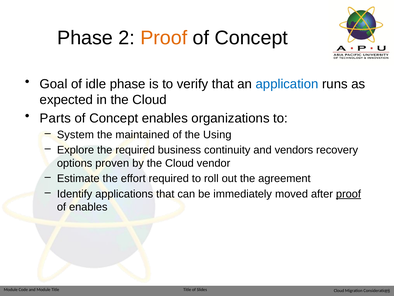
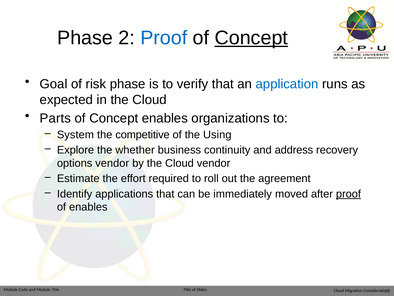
Proof colour: orange -> blue (164, 38)
Concept underline: none -> present (251, 38)
idle: idle -> risk (96, 84)
maintained: maintained -> competitive (143, 135)
the required: required -> whether (135, 150)
vendors: vendors -> address (294, 150)
options proven: proven -> vendor (112, 163)
